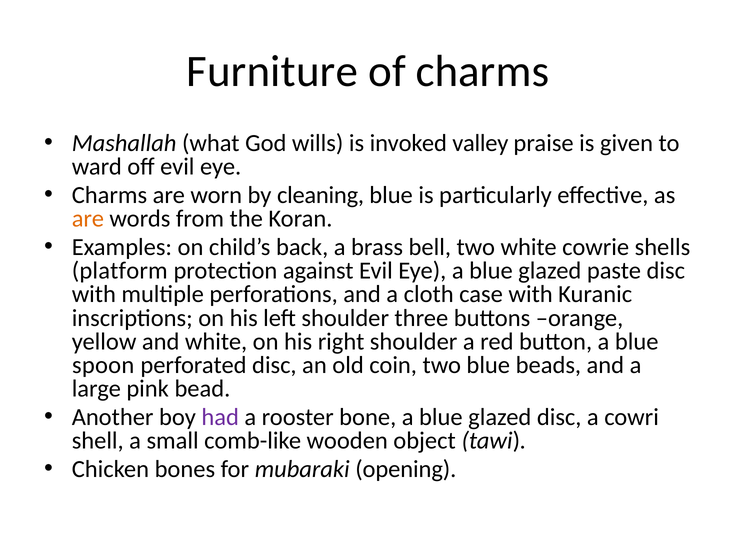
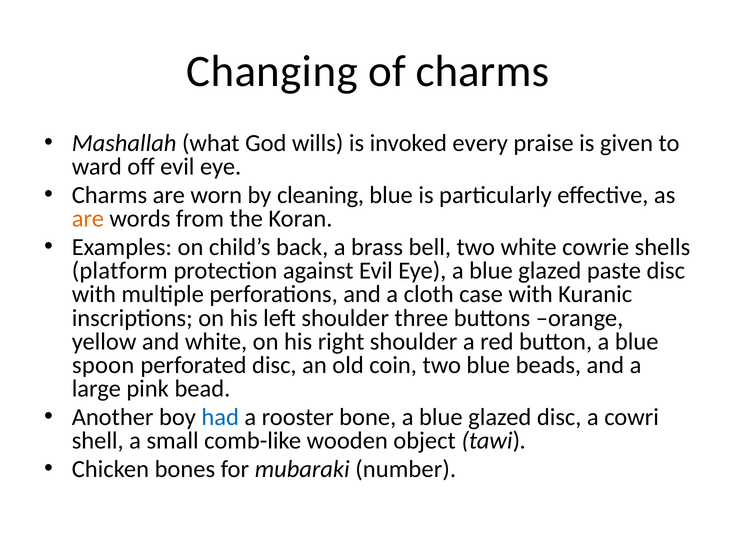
Furniture: Furniture -> Changing (272, 71)
valley: valley -> every (480, 143)
had colour: purple -> blue (220, 417)
opening: opening -> number (406, 469)
